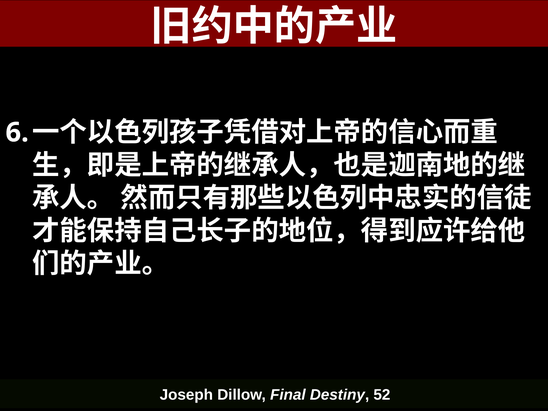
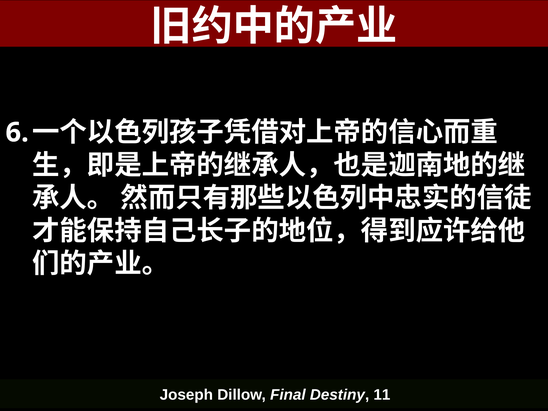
52: 52 -> 11 (382, 395)
